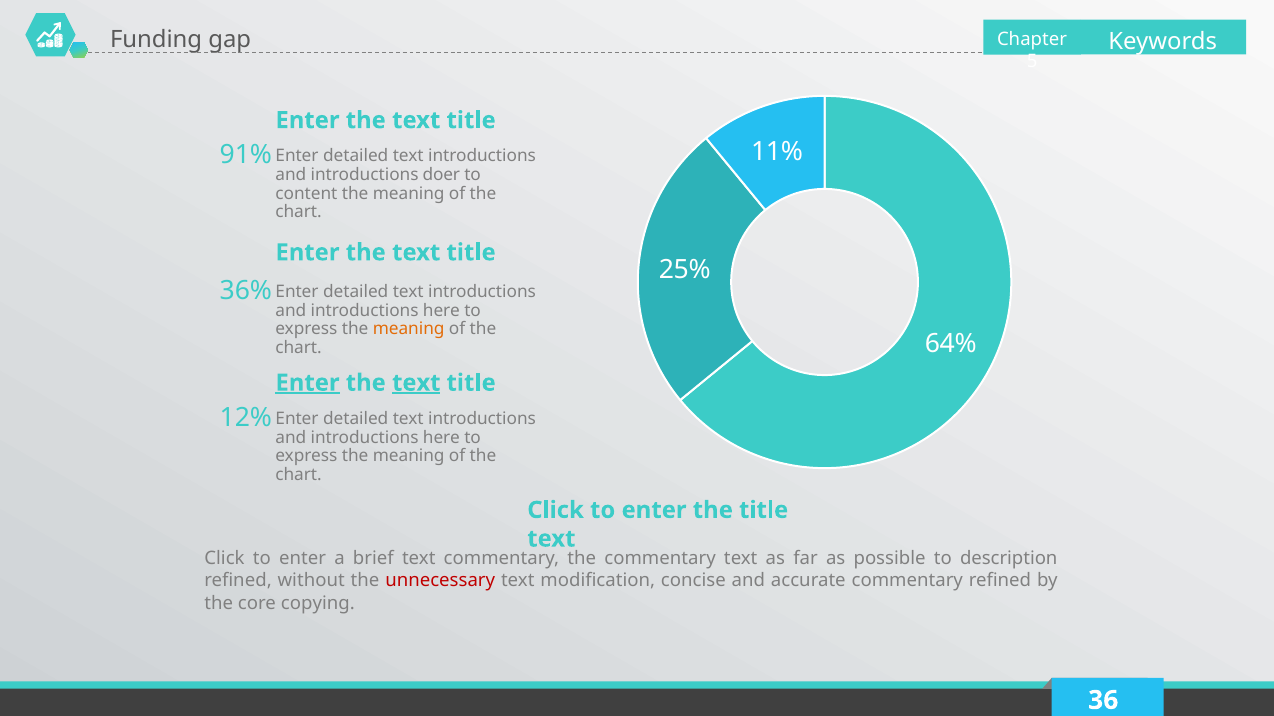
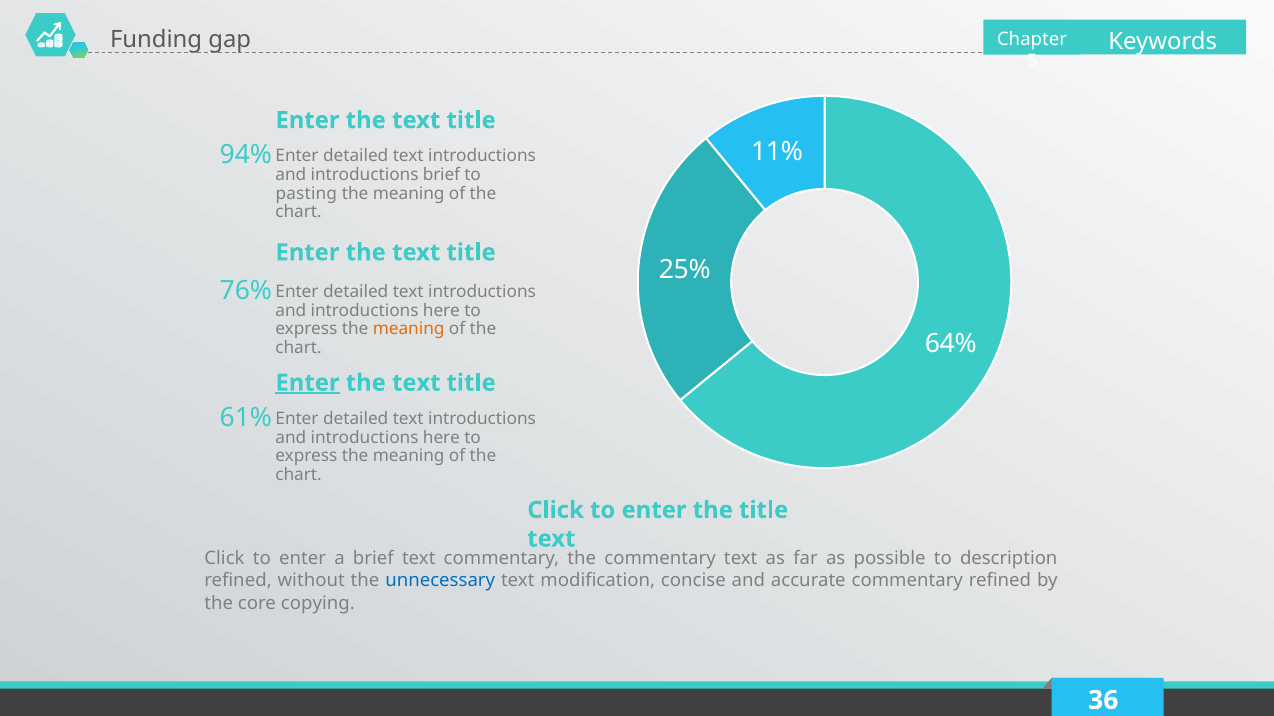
91%: 91% -> 94% (246, 155)
introductions doer: doer -> brief (441, 175)
content: content -> pasting (306, 194)
36%: 36% -> 76% (246, 291)
text underline: present -> none (416, 383)
12%: 12% -> 61% (246, 418)
unnecessary colour: red -> blue (440, 581)
